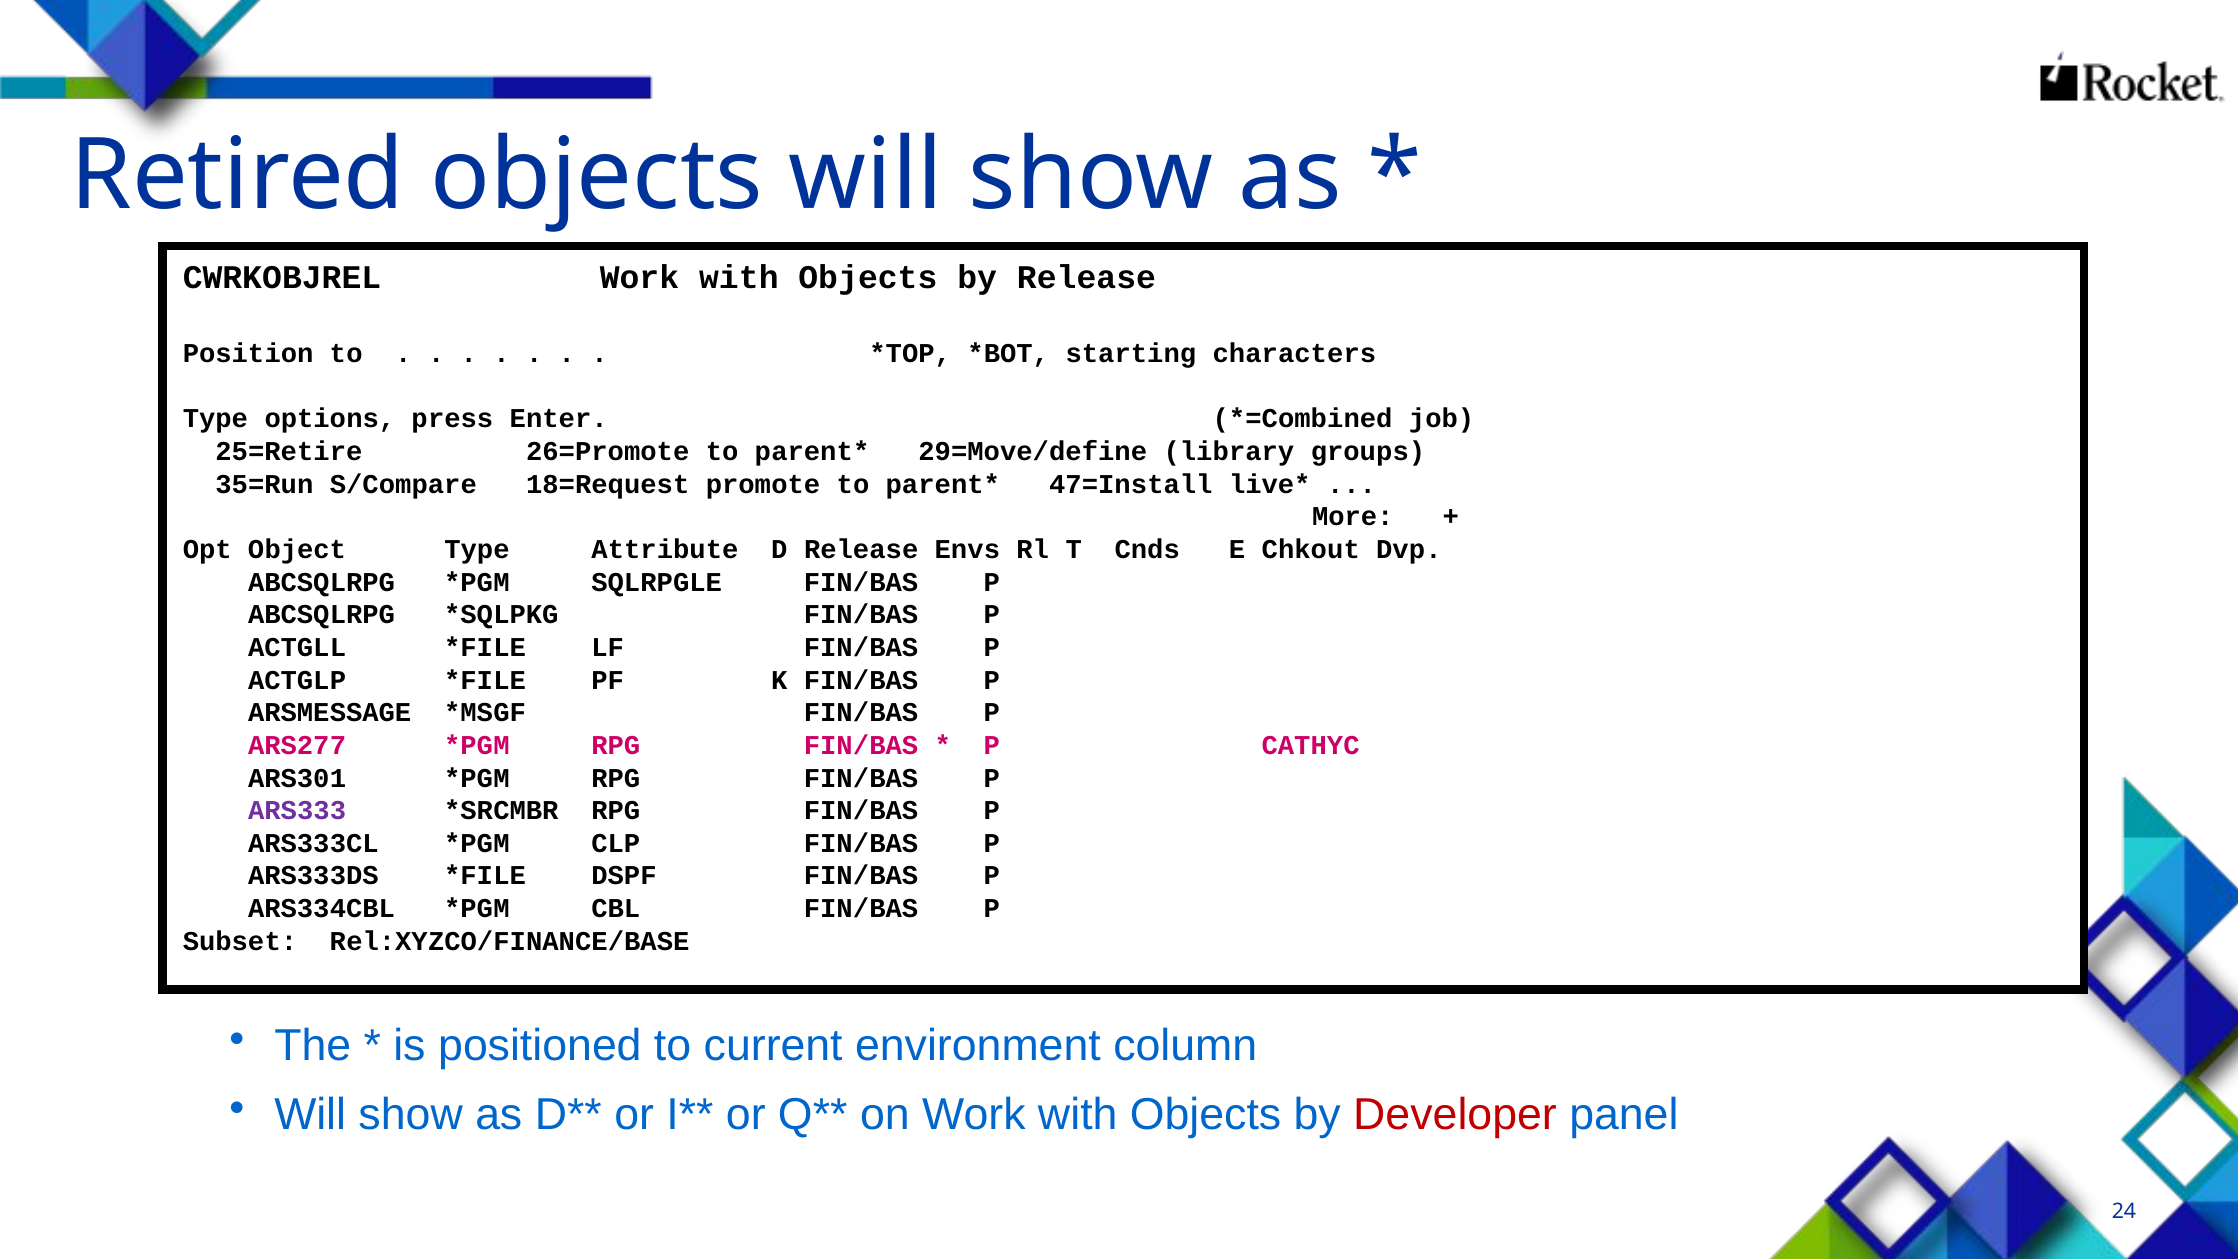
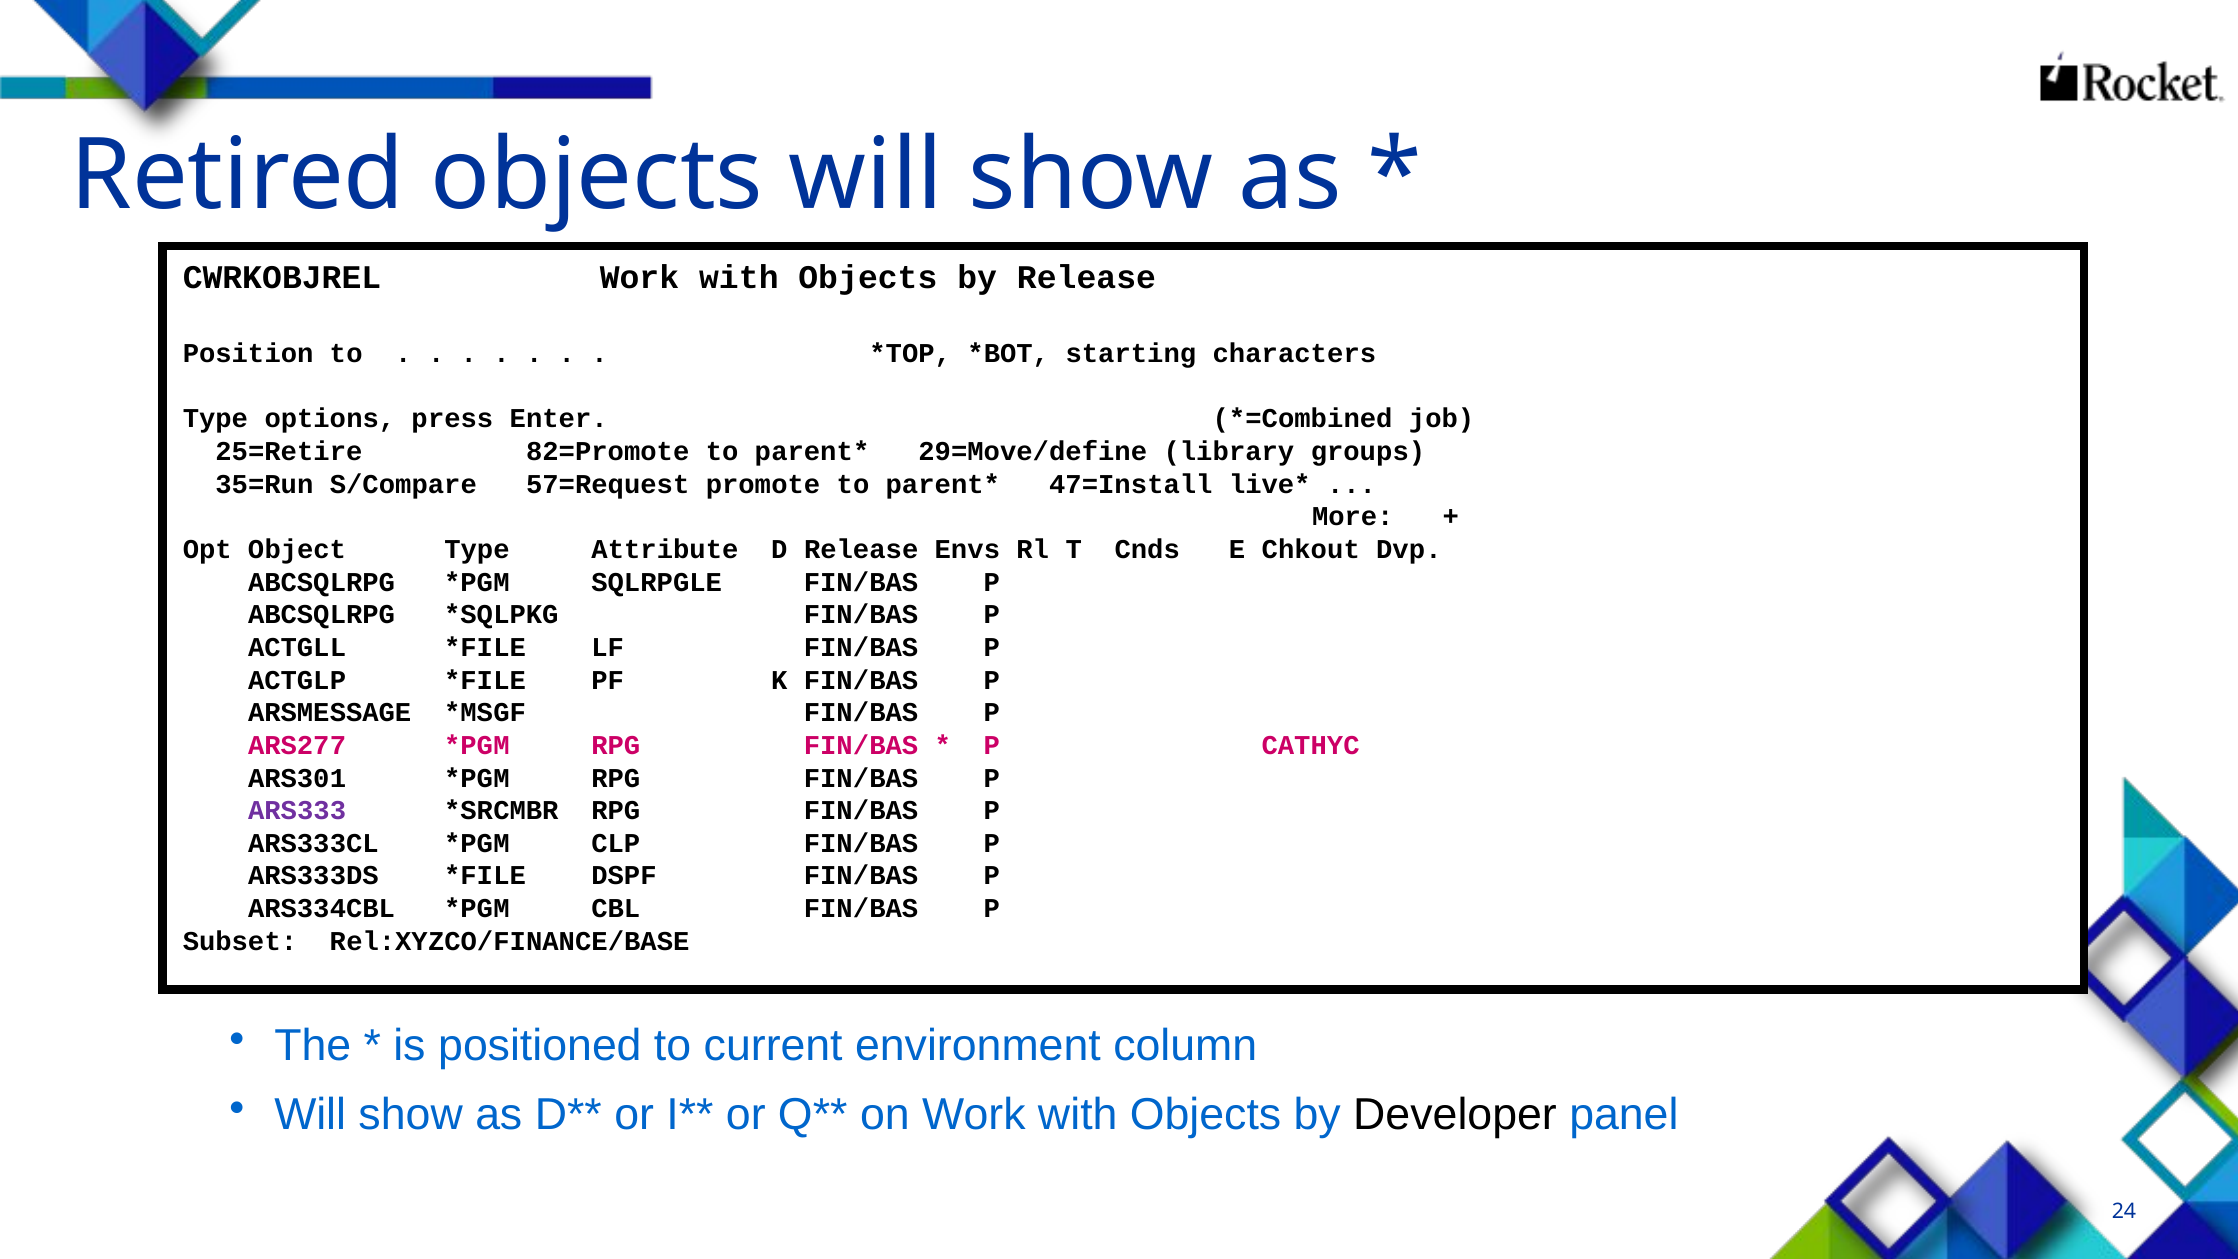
26=Promote: 26=Promote -> 82=Promote (608, 451)
18=Request: 18=Request -> 57=Request (608, 484)
Developer colour: red -> black (1455, 1115)
